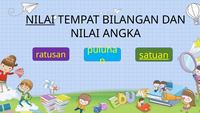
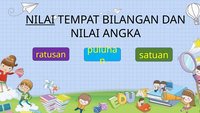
satuan underline: present -> none (154, 55)
